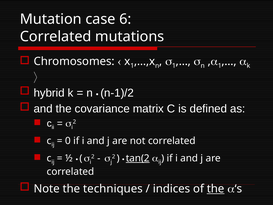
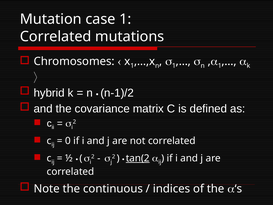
case 6: 6 -> 1 (125, 19)
techniques: techniques -> continuous (113, 189)
the underline: present -> none (216, 189)
